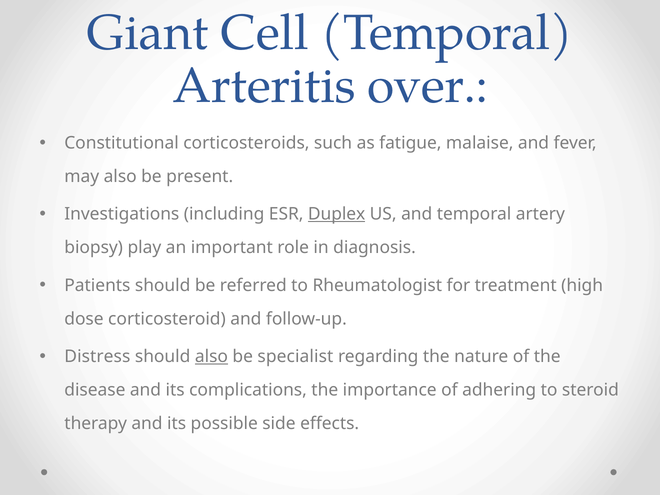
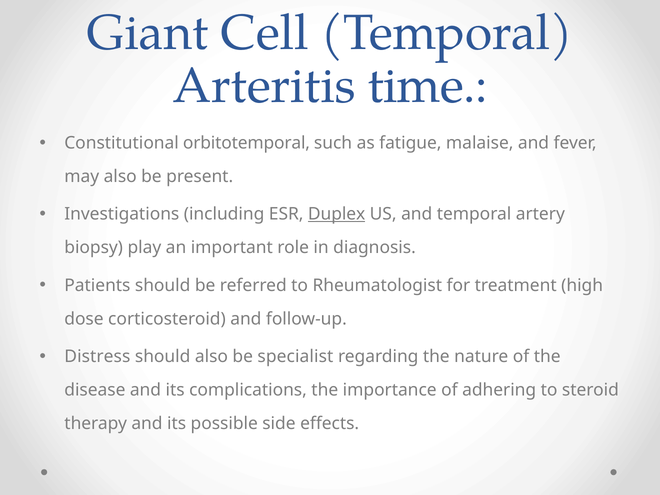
over: over -> time (428, 86)
corticosteroids: corticosteroids -> orbitotemporal (246, 143)
also underline: present -> none (211, 357)
